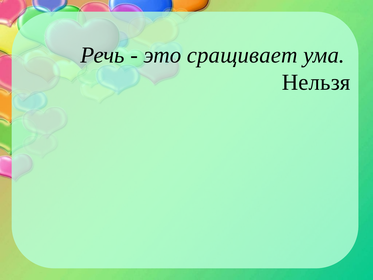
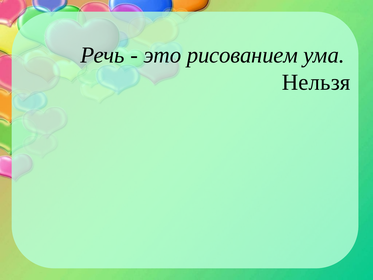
сращивает: сращивает -> рисованием (242, 55)
